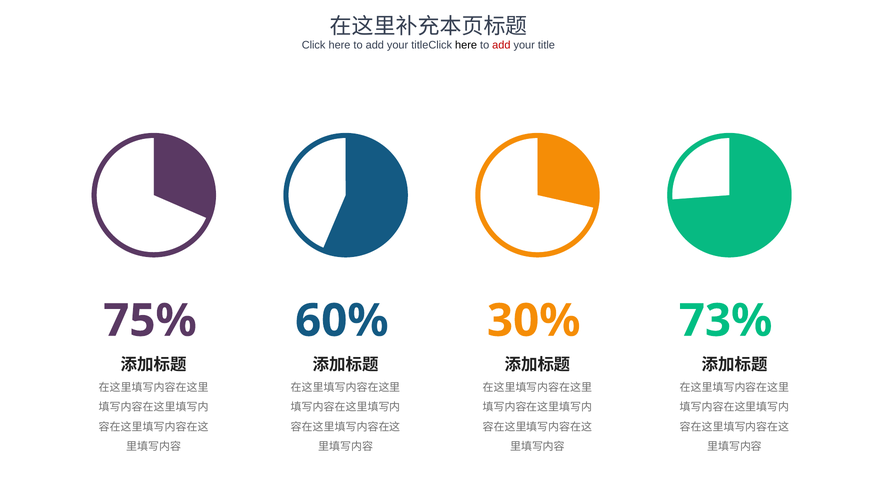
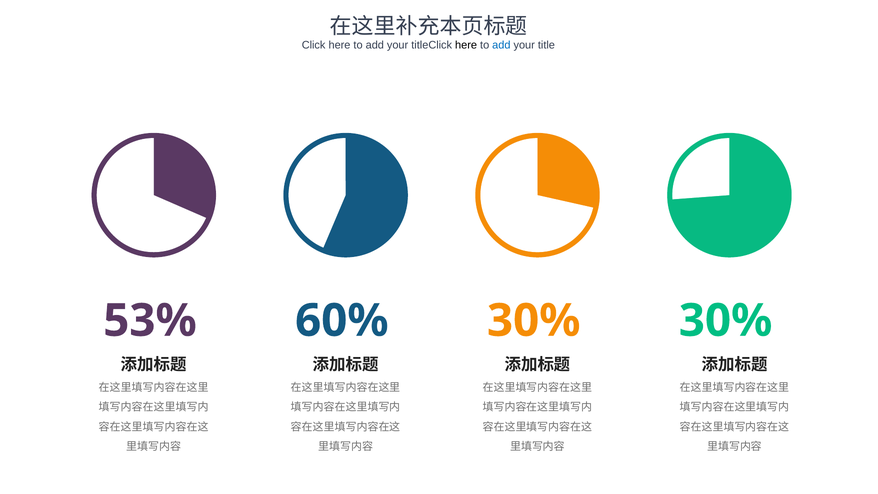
add colour: red -> blue (501, 45)
75%: 75% -> 53% (150, 321)
30% 73%: 73% -> 30% (726, 321)
